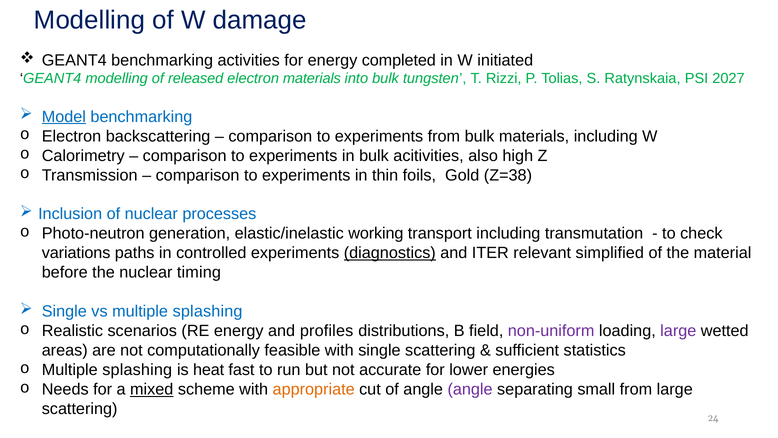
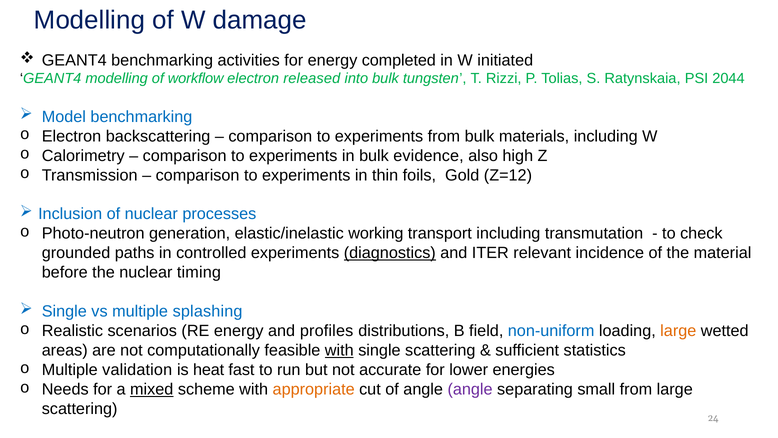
released: released -> workflow (196, 79)
electron materials: materials -> released (312, 79)
2027: 2027 -> 2044 (728, 79)
Model underline: present -> none (64, 117)
acitivities: acitivities -> evidence (428, 156)
Z=38: Z=38 -> Z=12 (508, 175)
variations: variations -> grounded (76, 253)
simplified: simplified -> incidence (610, 253)
non-uniform colour: purple -> blue (551, 331)
large colour: purple -> orange (678, 331)
with underline: none -> present (339, 350)
splashing: splashing -> validation (137, 370)
